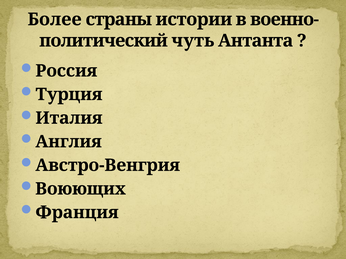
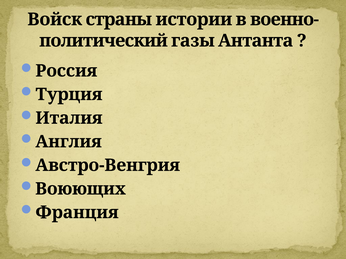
Более: Более -> Войск (55, 19)
чуть: чуть -> газы (193, 41)
